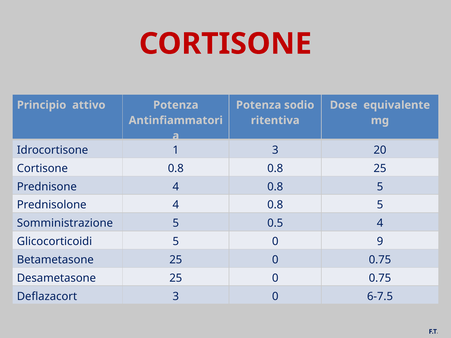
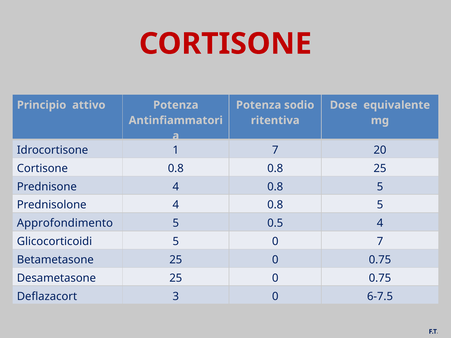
1 3: 3 -> 7 (275, 150)
Somministrazione: Somministrazione -> Approfondimento (65, 223)
0 9: 9 -> 7 (380, 242)
